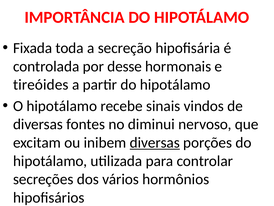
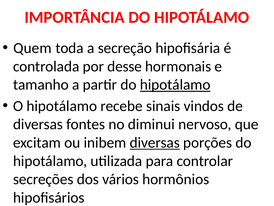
Fixada: Fixada -> Quem (32, 48)
tireóides: tireóides -> tamanho (41, 84)
hipotálamo underline: none -> present (175, 84)
